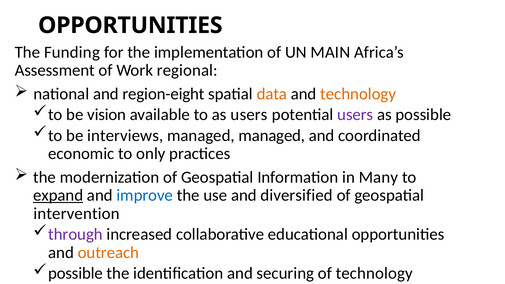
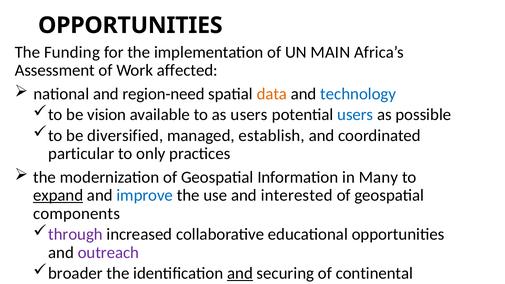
regional: regional -> affected (187, 70)
region-eight: region-eight -> region-need (164, 94)
technology colour: orange -> blue (358, 94)
users colour: purple -> blue (355, 115)
interviews: interviews -> diversified (125, 136)
managed managed: managed -> establish (272, 136)
economic: economic -> particular (81, 154)
diversified: diversified -> interested (297, 195)
intervention: intervention -> components (77, 214)
outreach colour: orange -> purple (108, 253)
possible: possible -> broader (75, 273)
and underline: none -> present (240, 273)
of technology: technology -> continental (374, 273)
